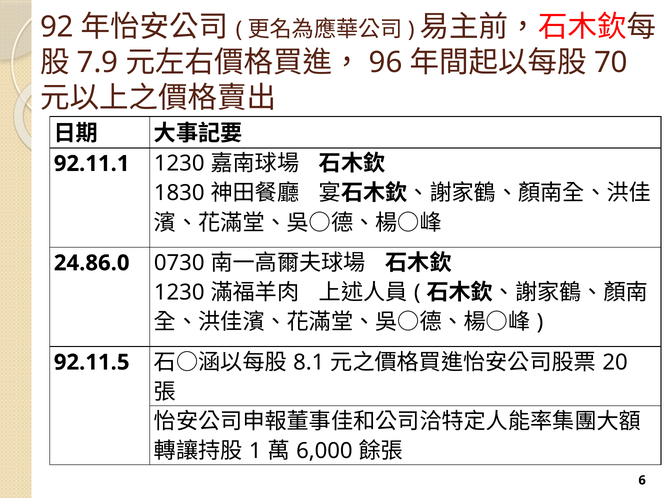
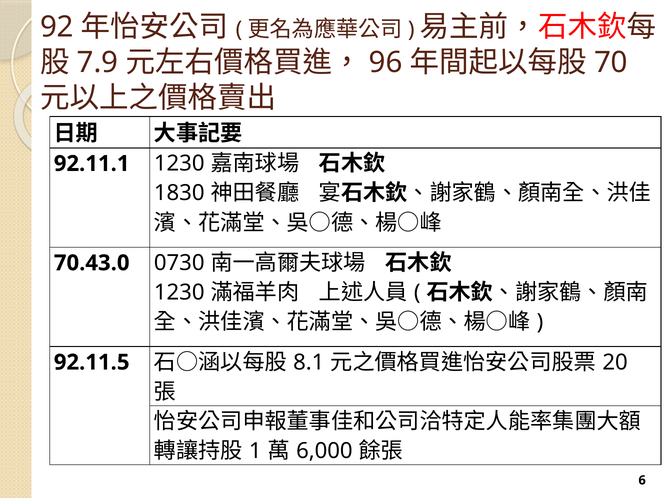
24.86.0: 24.86.0 -> 70.43.0 (92, 263)
